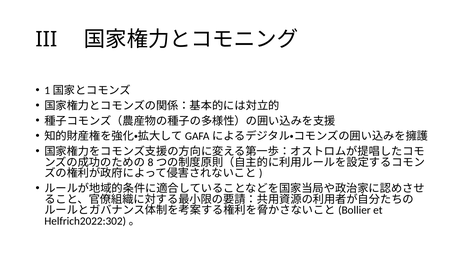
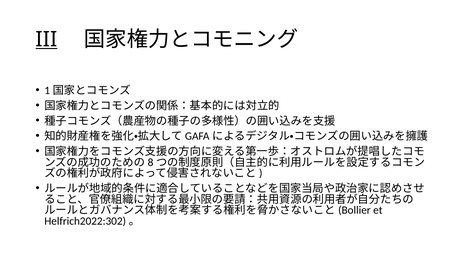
III underline: none -> present (46, 39)
